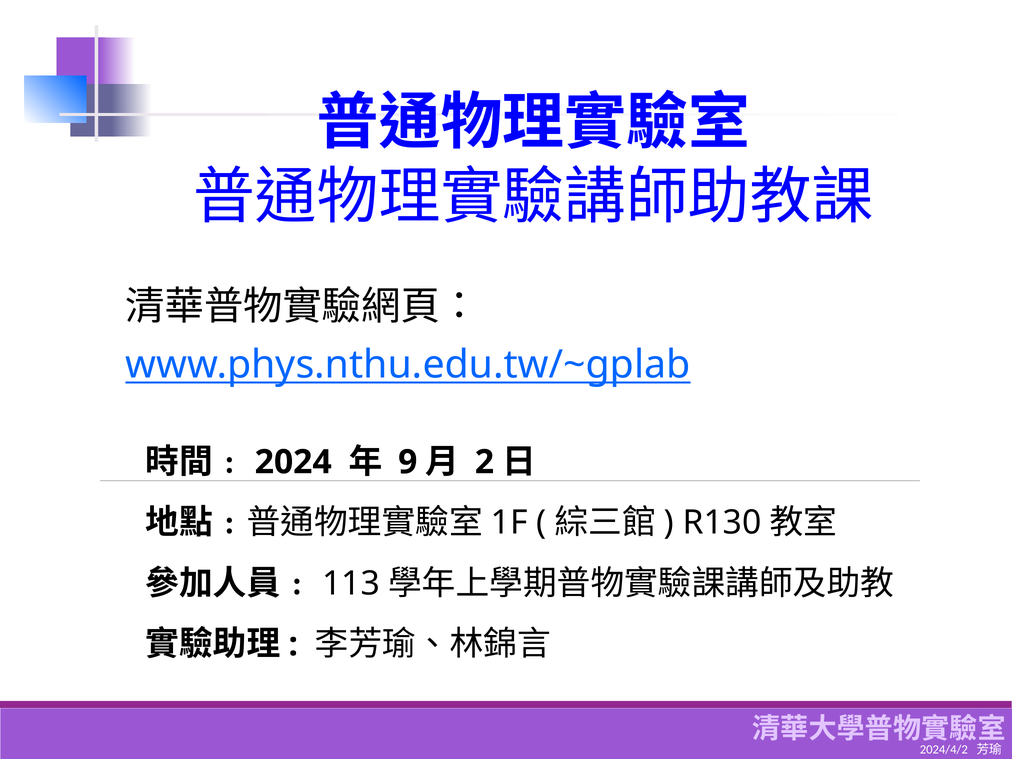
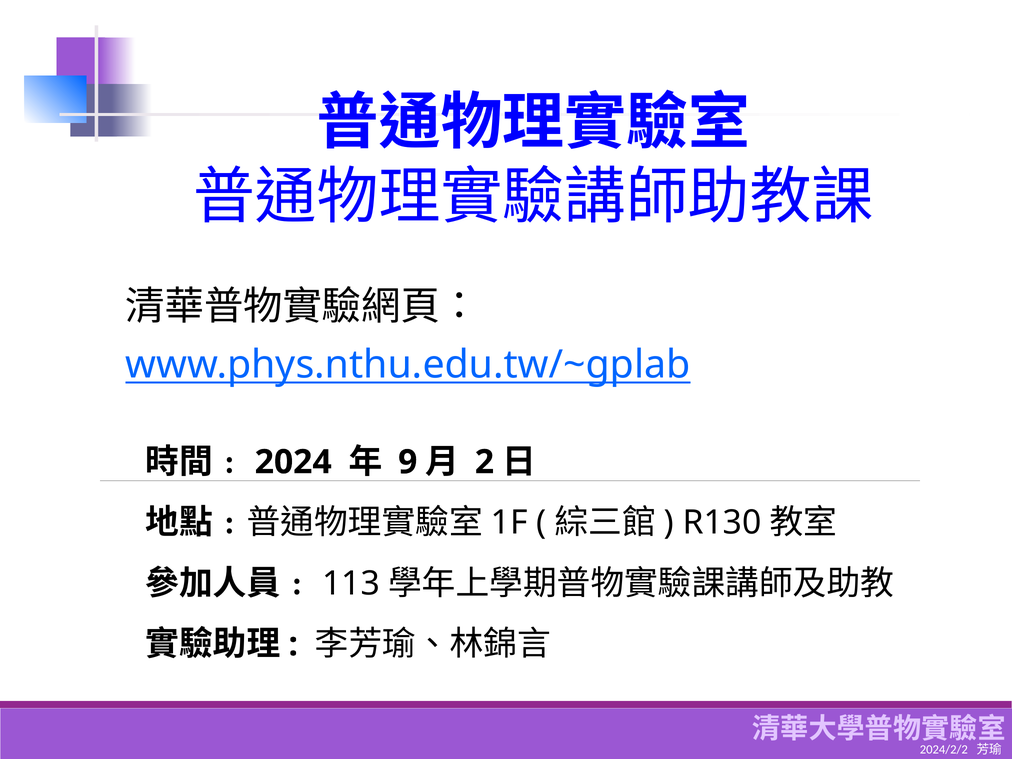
2024/4/2: 2024/4/2 -> 2024/2/2 (944, 749)
